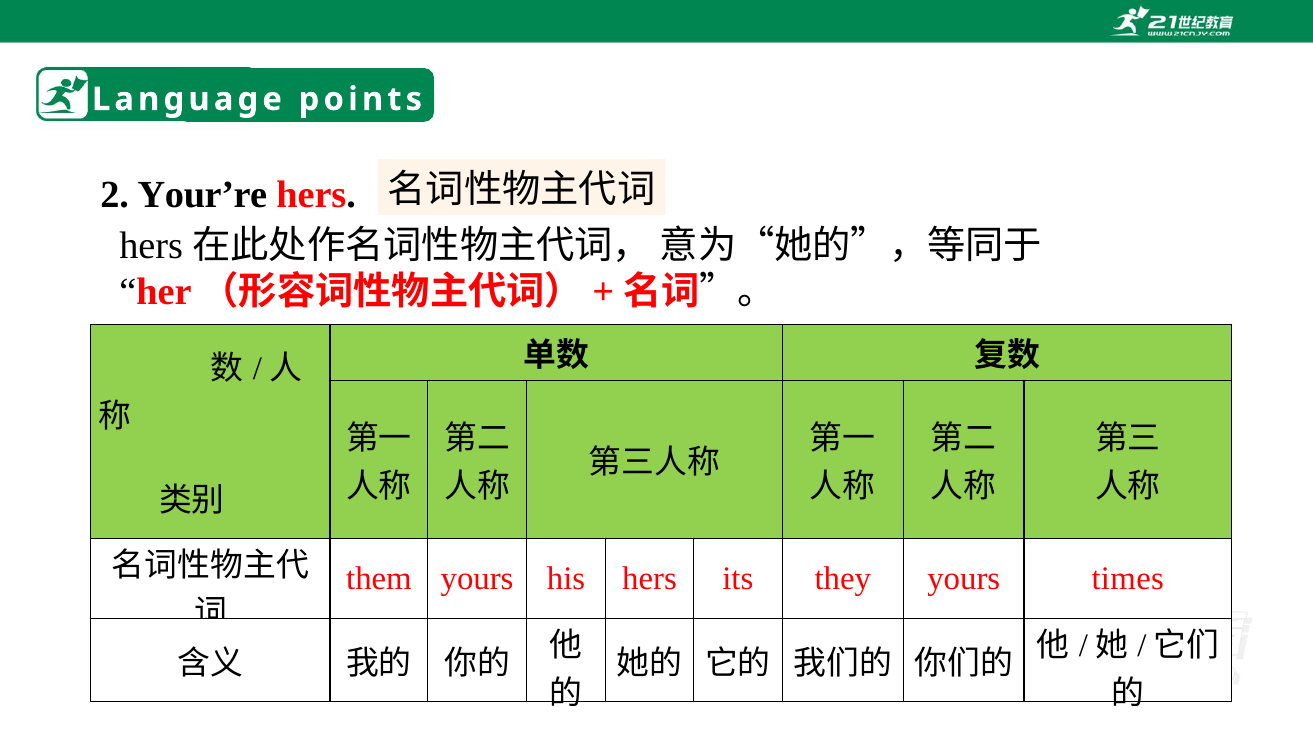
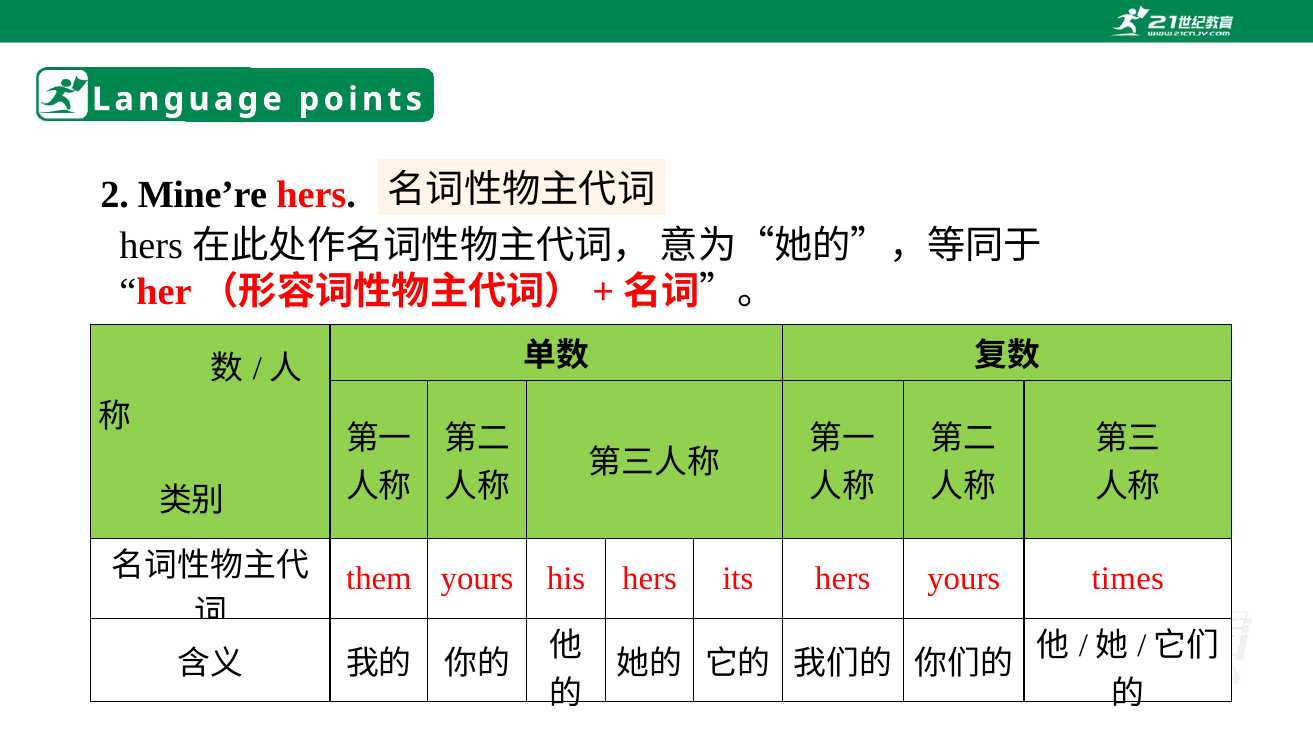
Your’re: Your’re -> Mine’re (202, 195)
its they: they -> hers (843, 578)
